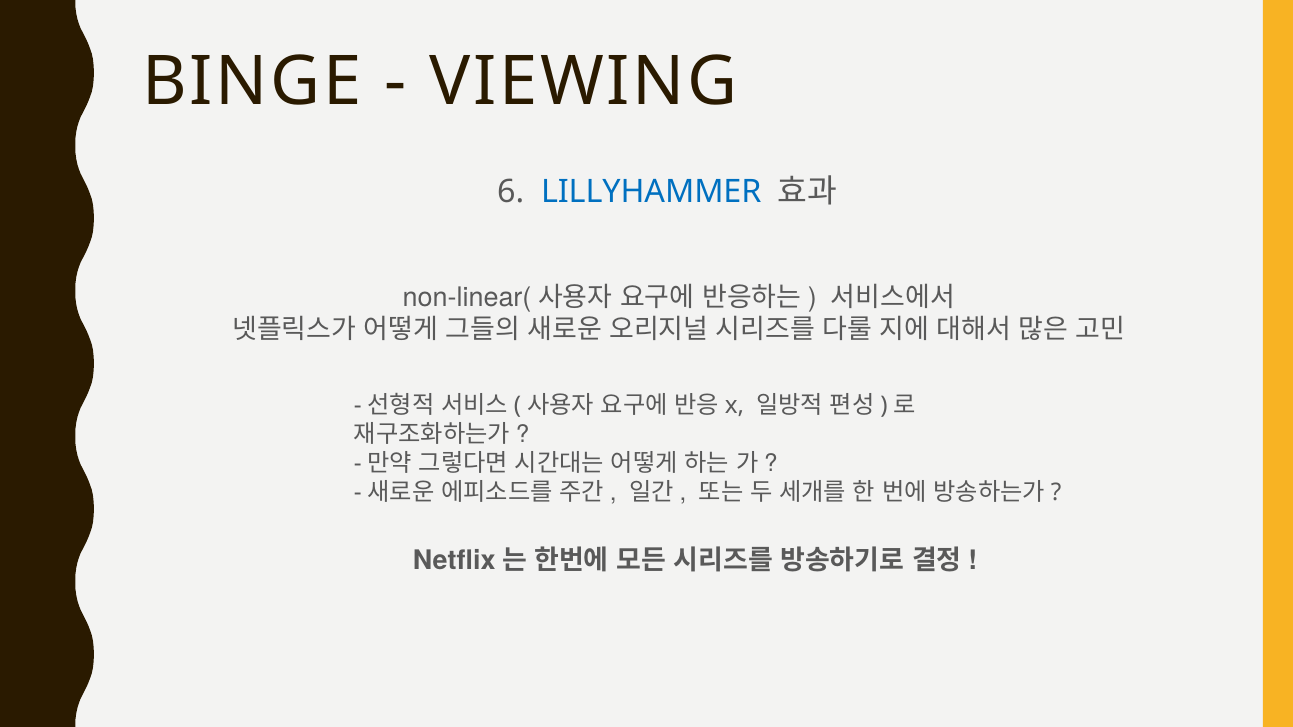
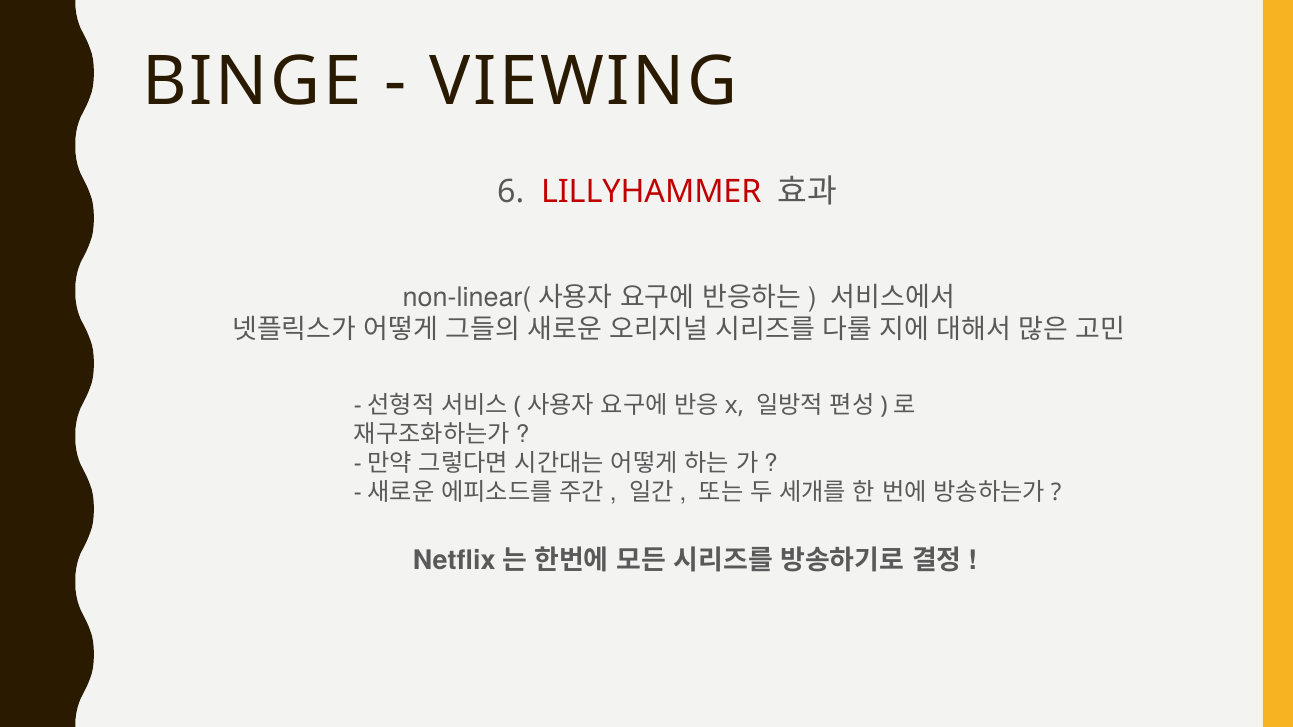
LILLYHAMMER colour: blue -> red (651, 192)
